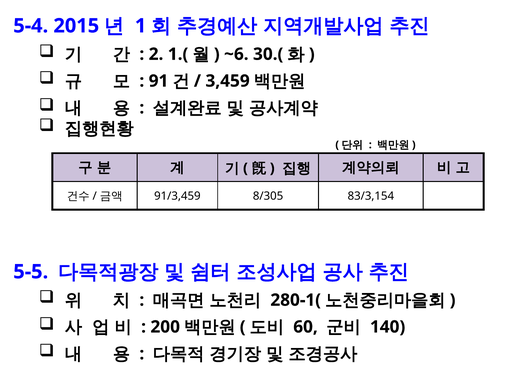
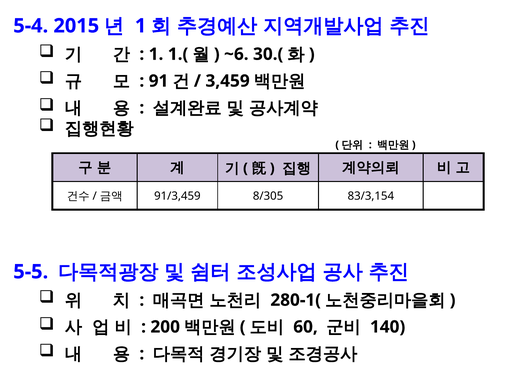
2: 2 -> 1 (156, 54)
